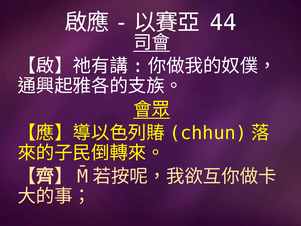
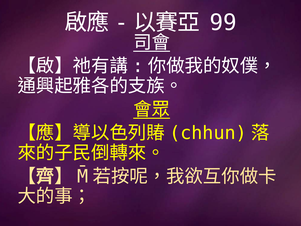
44: 44 -> 99 (223, 23)
